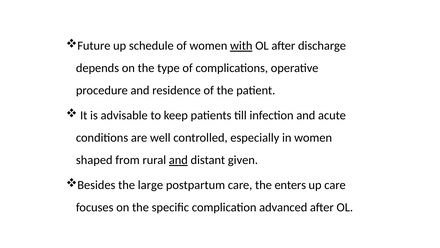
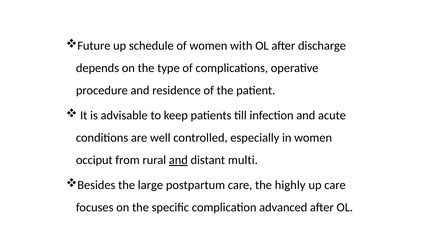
with underline: present -> none (241, 46)
shaped: shaped -> occiput (94, 160)
given: given -> multi (243, 160)
enters: enters -> highly (290, 185)
